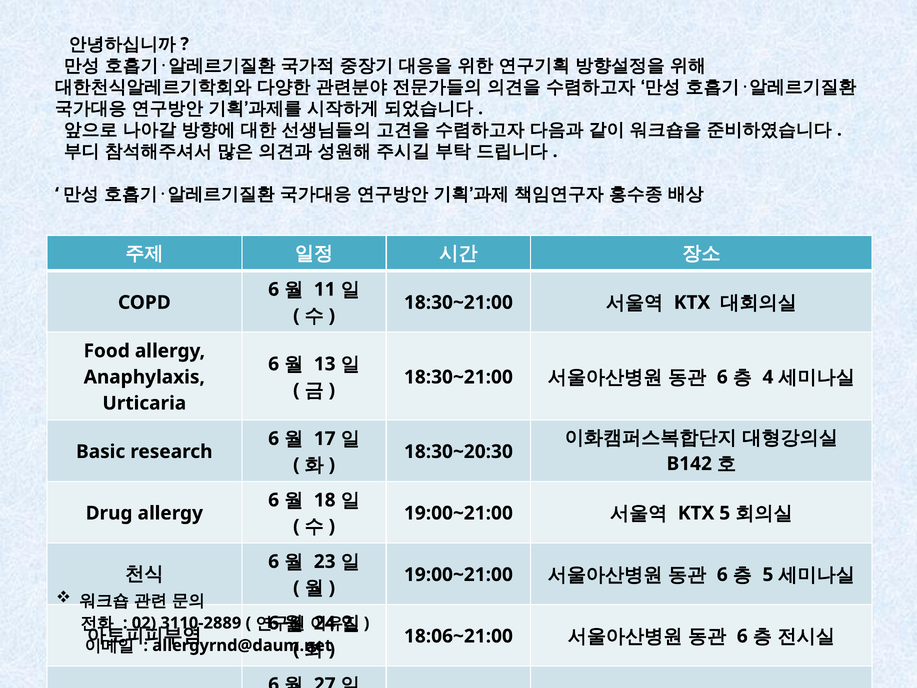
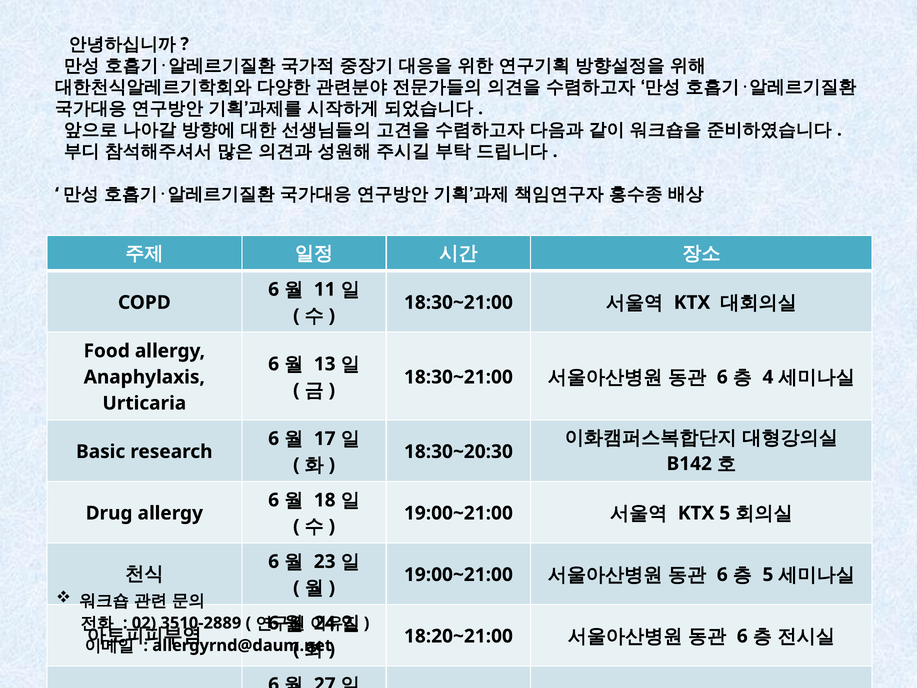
3110-2889: 3110-2889 -> 3510-2889 (201, 623)
18:06~21:00: 18:06~21:00 -> 18:20~21:00 (458, 636)
